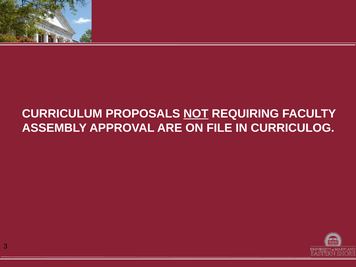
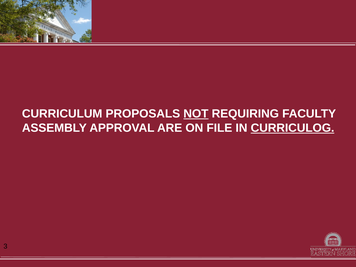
CURRICULOG underline: none -> present (293, 128)
